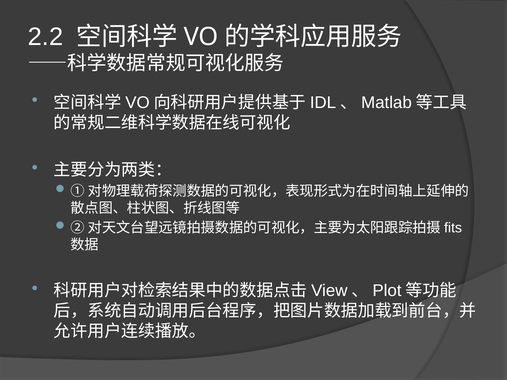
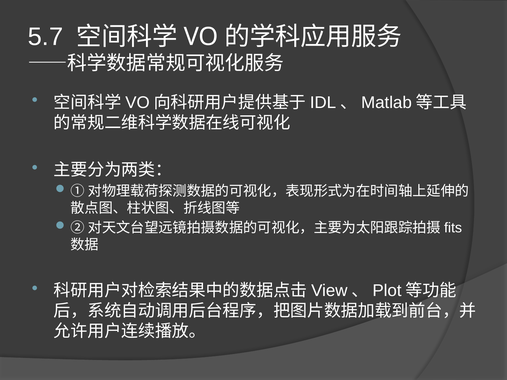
2.2: 2.2 -> 5.7 (45, 37)
